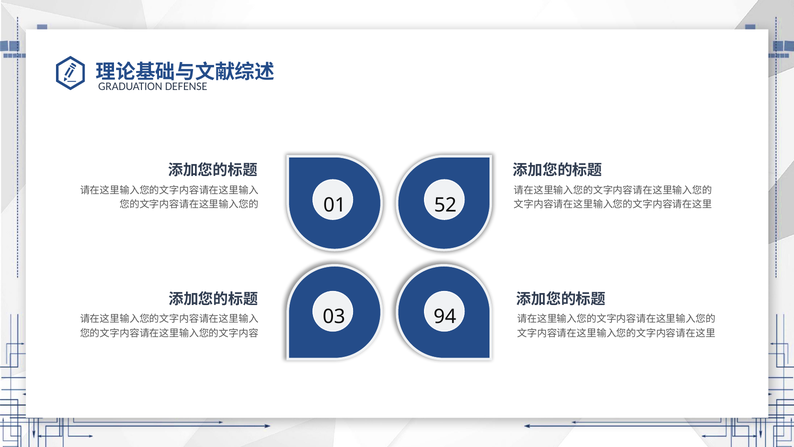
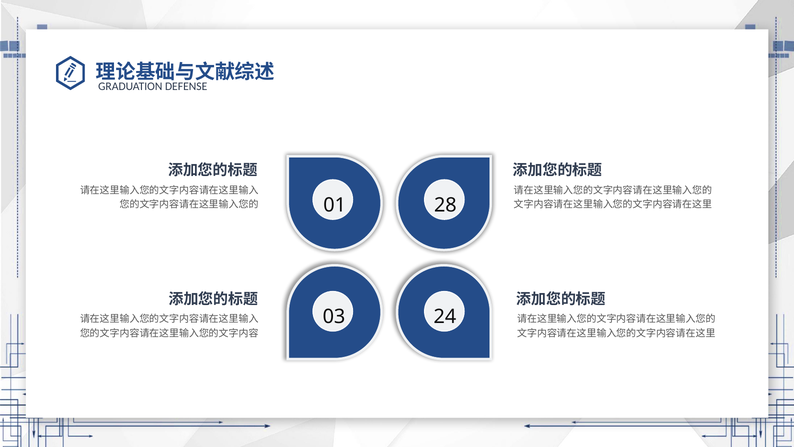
52: 52 -> 28 (445, 205)
94: 94 -> 24 (445, 317)
